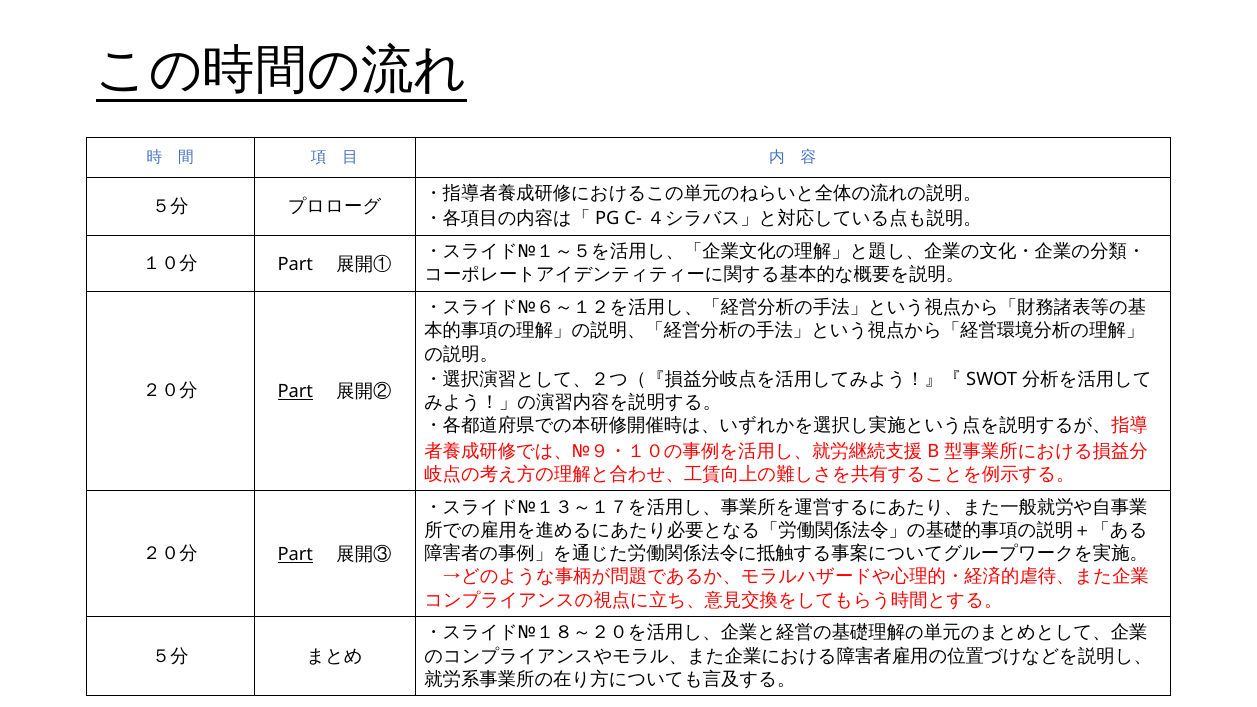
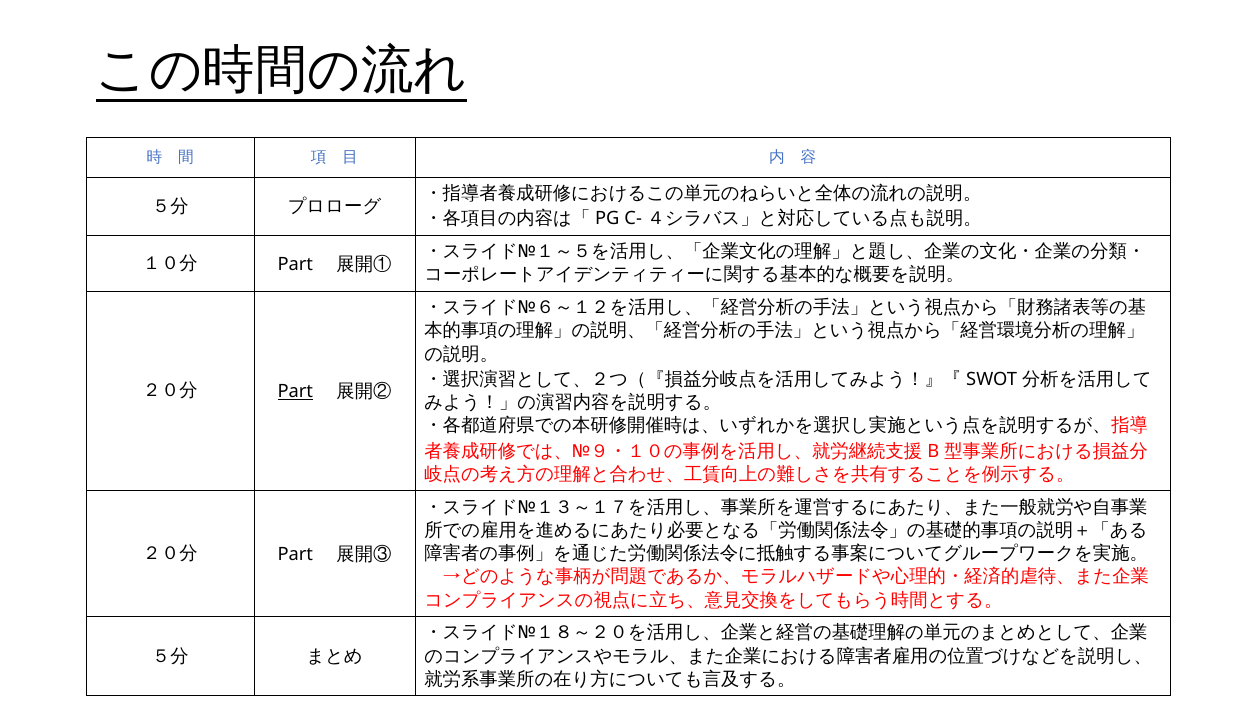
Part underline: present -> none (295, 555)
